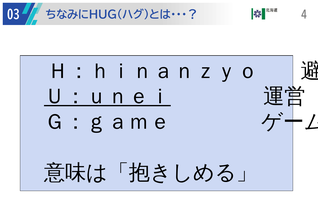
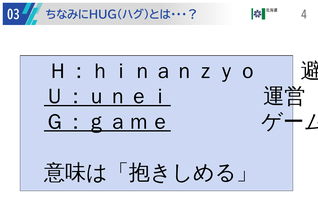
Ｇ：ｇａｍｅ underline: none -> present (107, 122)
